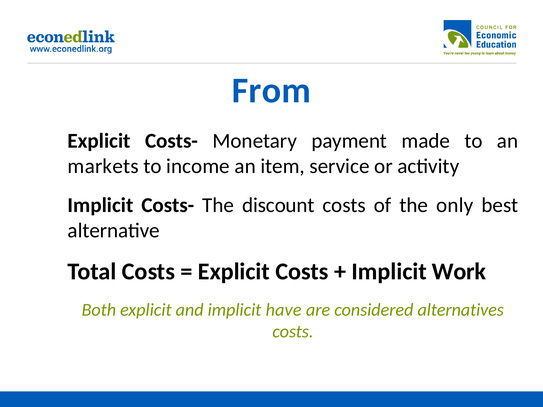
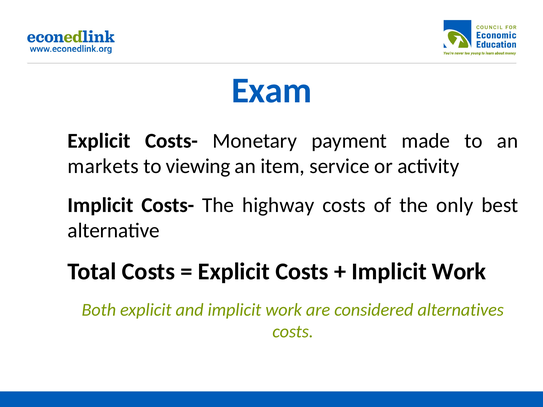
From: From -> Exam (272, 91)
income: income -> viewing (198, 166)
discount: discount -> highway (278, 205)
and implicit have: have -> work (284, 310)
